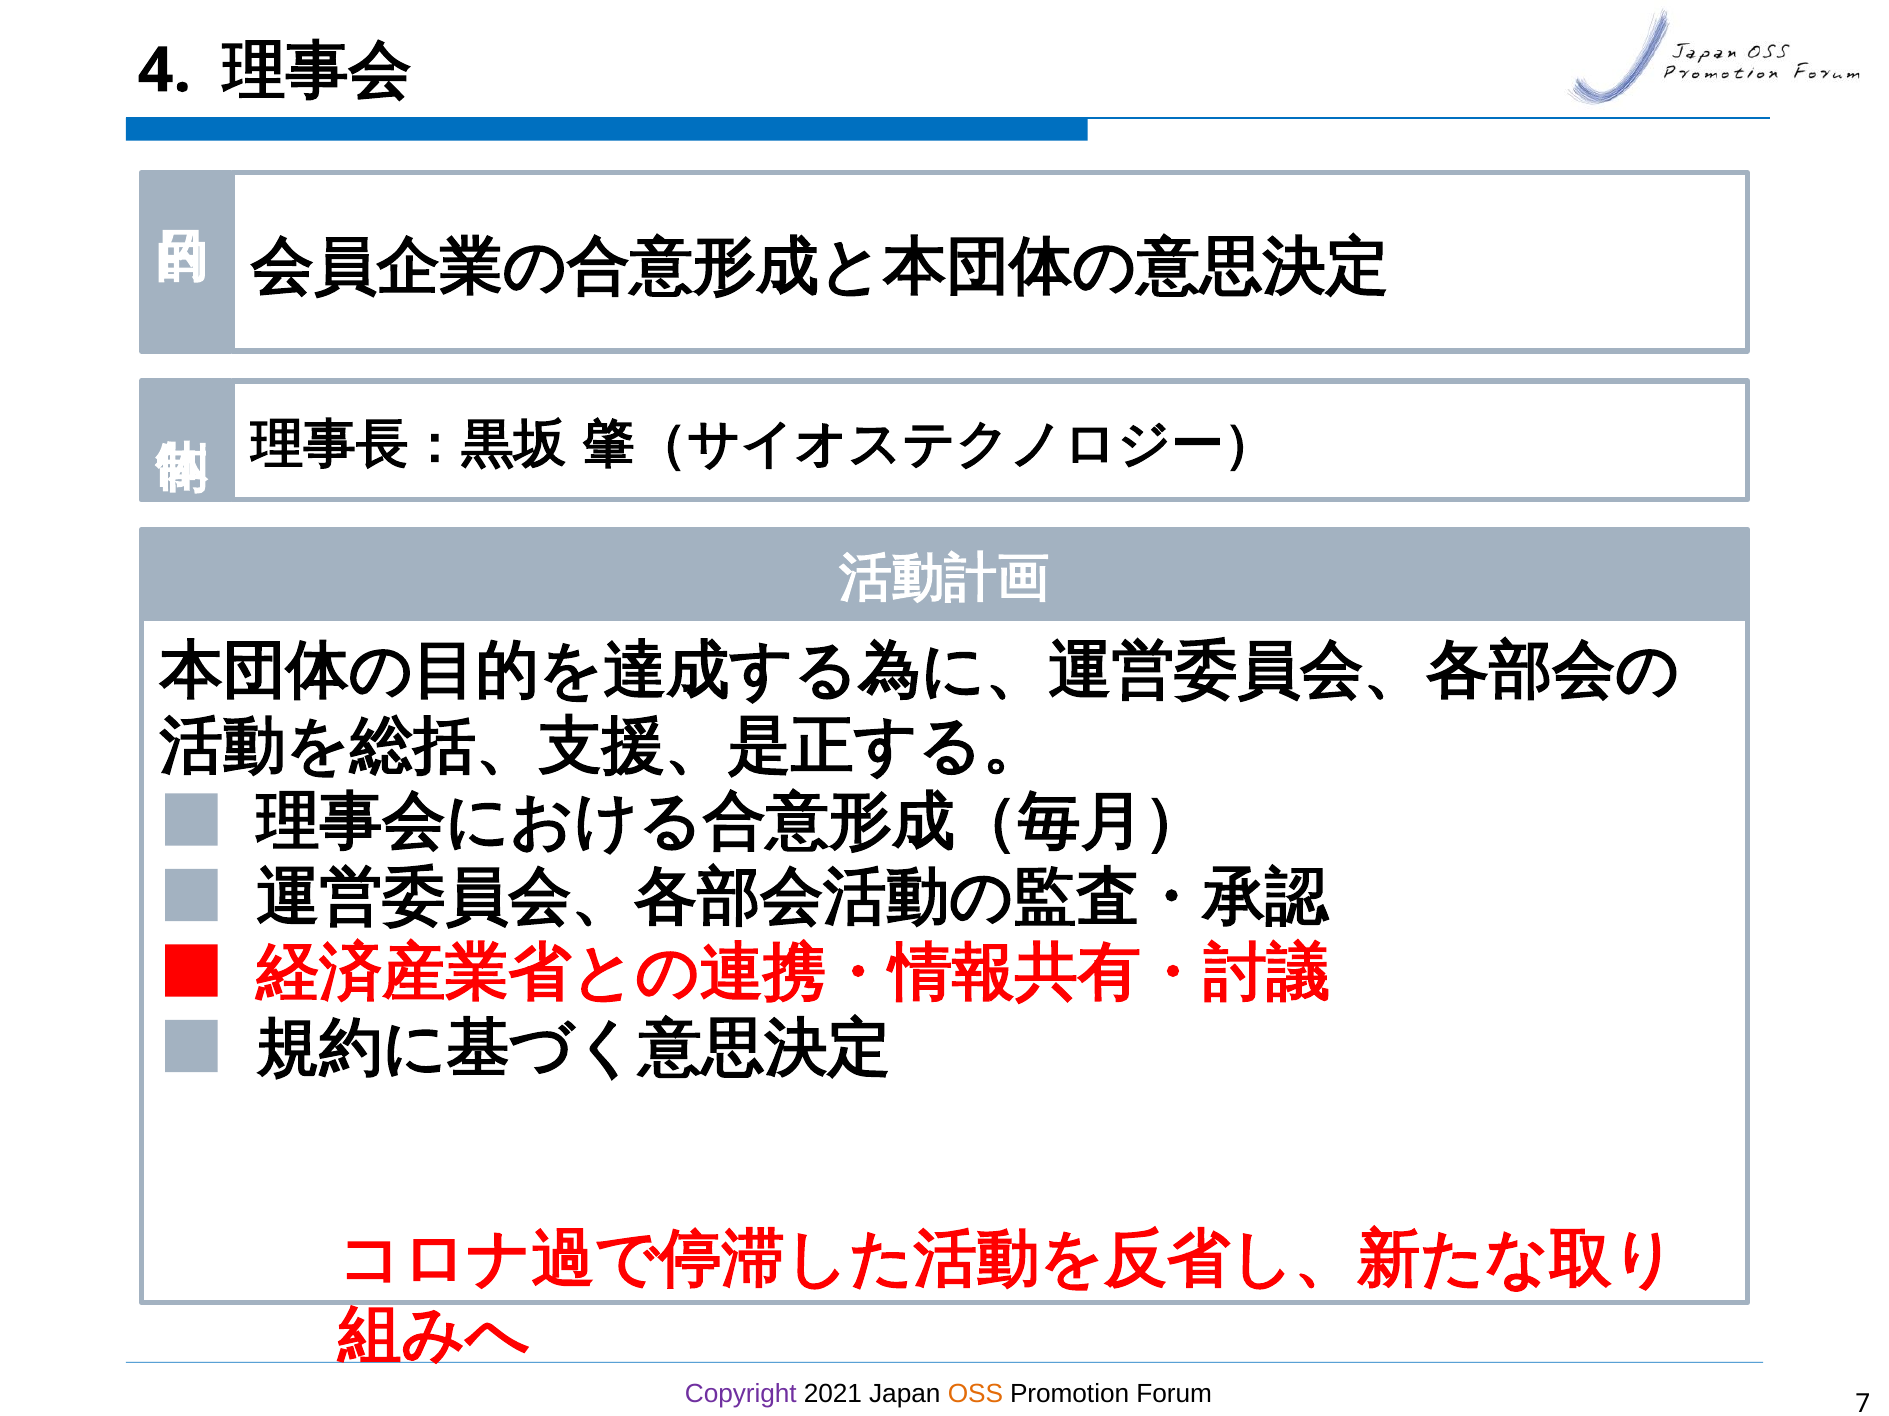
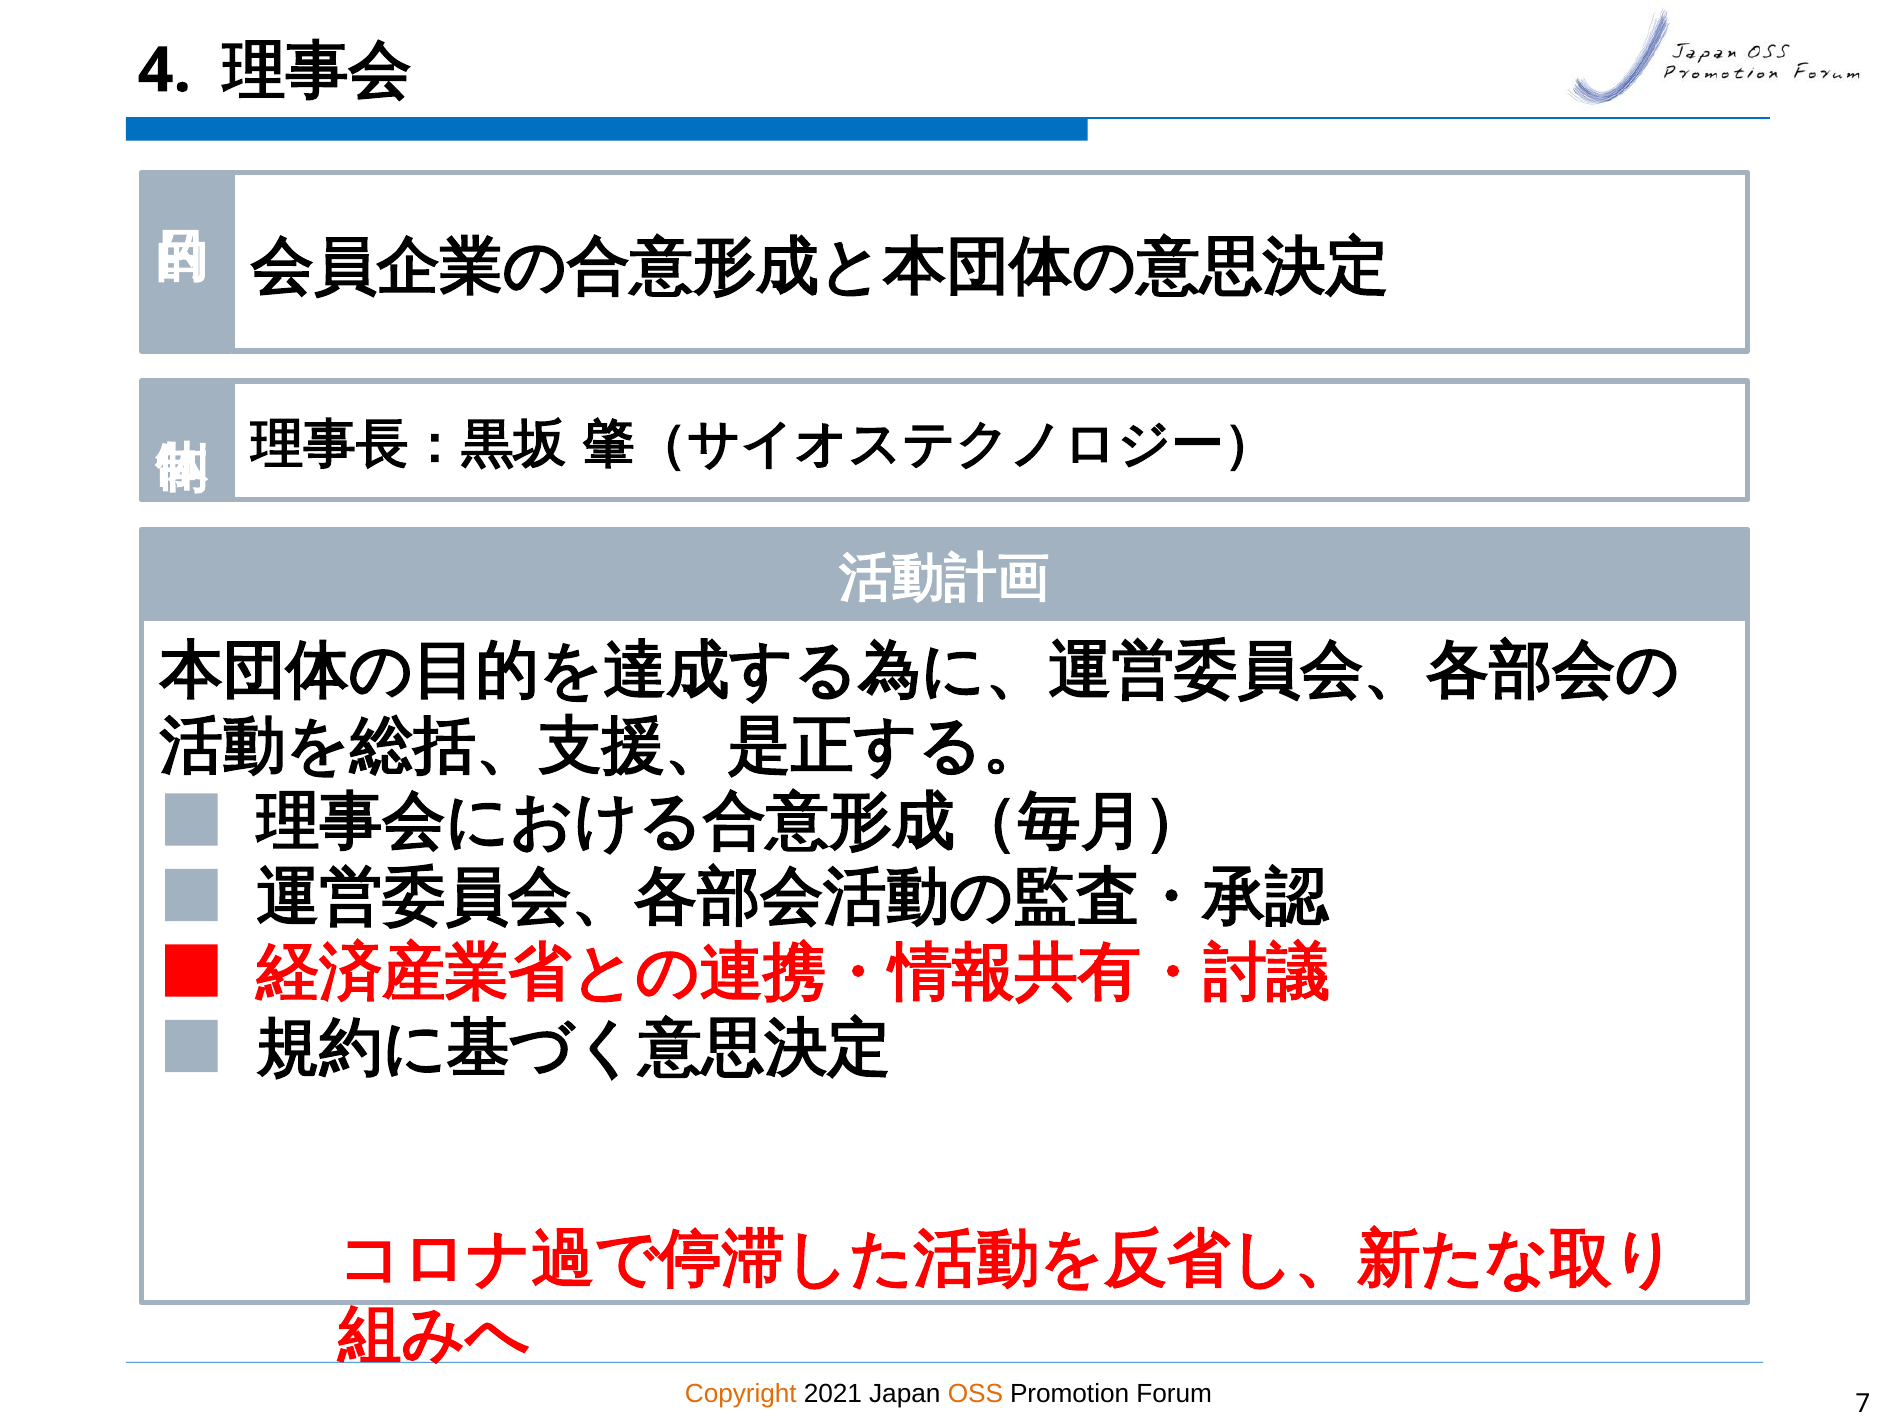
Copyright colour: purple -> orange (741, 1394)
